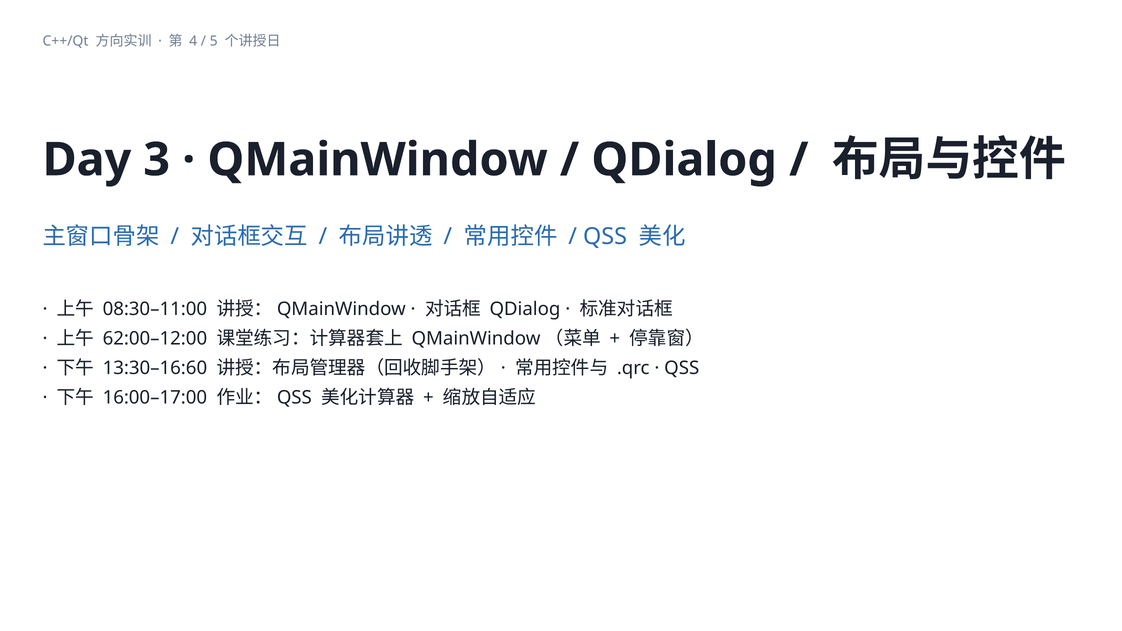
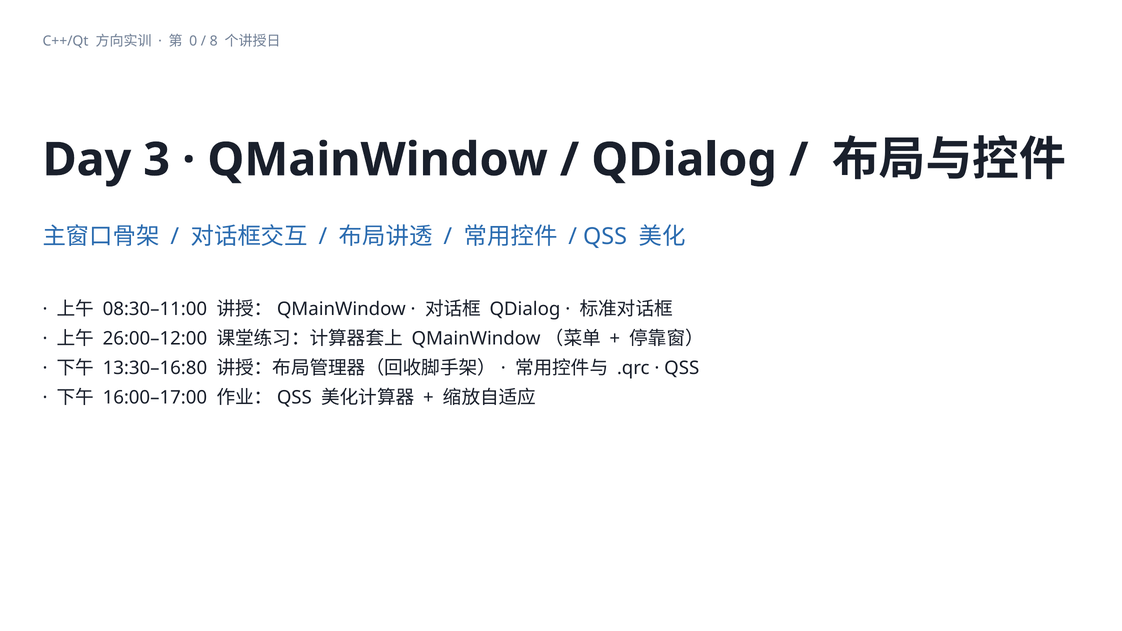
4: 4 -> 0 (193, 41)
5: 5 -> 8 (214, 41)
62:00–12:00: 62:00–12:00 -> 26:00–12:00 (155, 339)
13:30–16:60: 13:30–16:60 -> 13:30–16:80 (155, 368)
